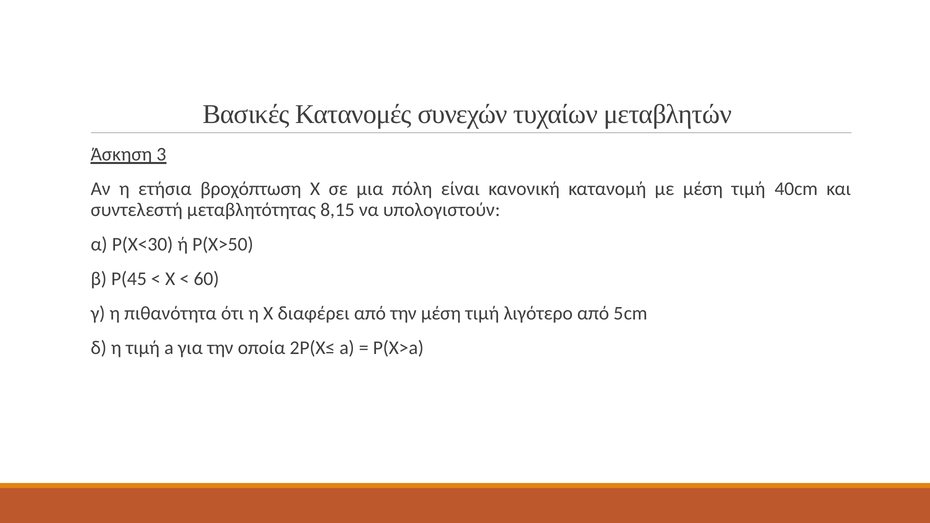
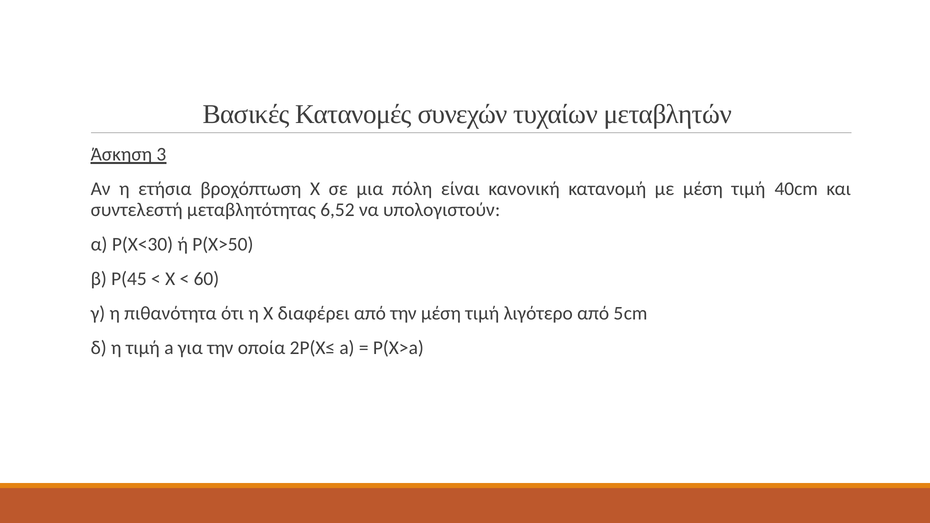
8,15: 8,15 -> 6,52 (337, 210)
